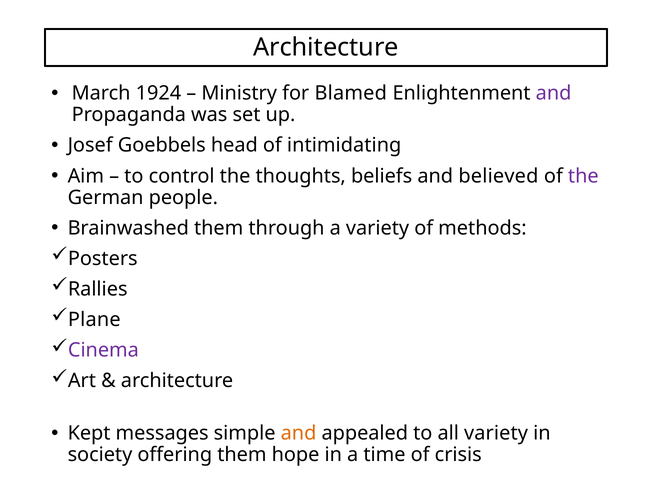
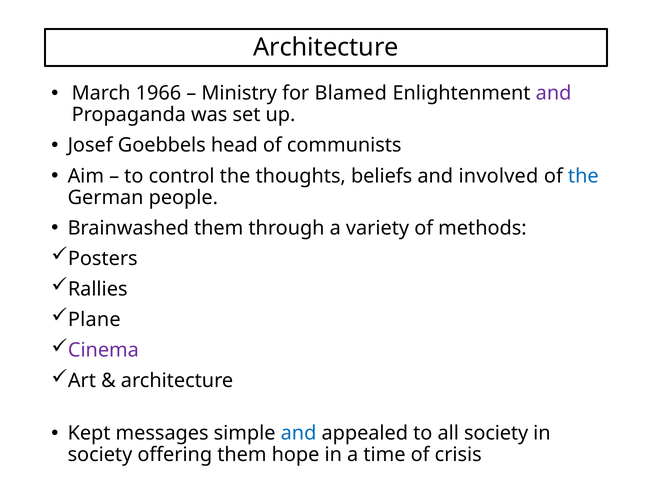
1924: 1924 -> 1966 (158, 93)
intimidating: intimidating -> communists (344, 145)
believed: believed -> involved (498, 176)
the colour: purple -> blue (583, 176)
and colour: orange -> blue (299, 433)
all variety: variety -> society (496, 433)
